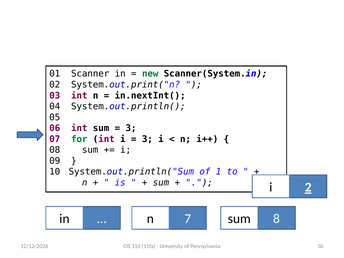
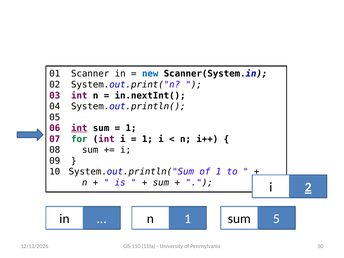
new colour: green -> blue (150, 74)
int underline: none -> present (79, 128)
3: 3 -> 1 (131, 128)
3: 3 -> 1 (147, 139)
in 7: 7 -> 1 (188, 219)
8: 8 -> 5 (277, 219)
